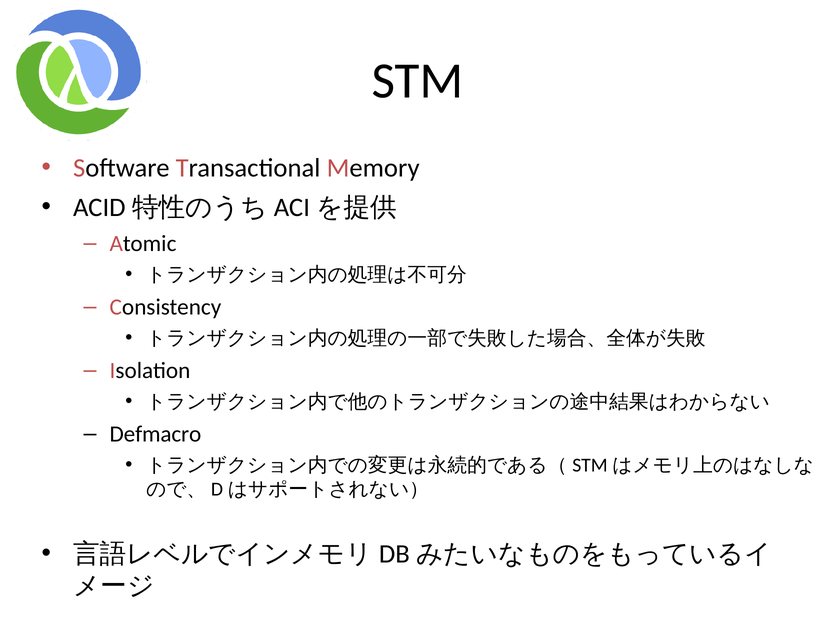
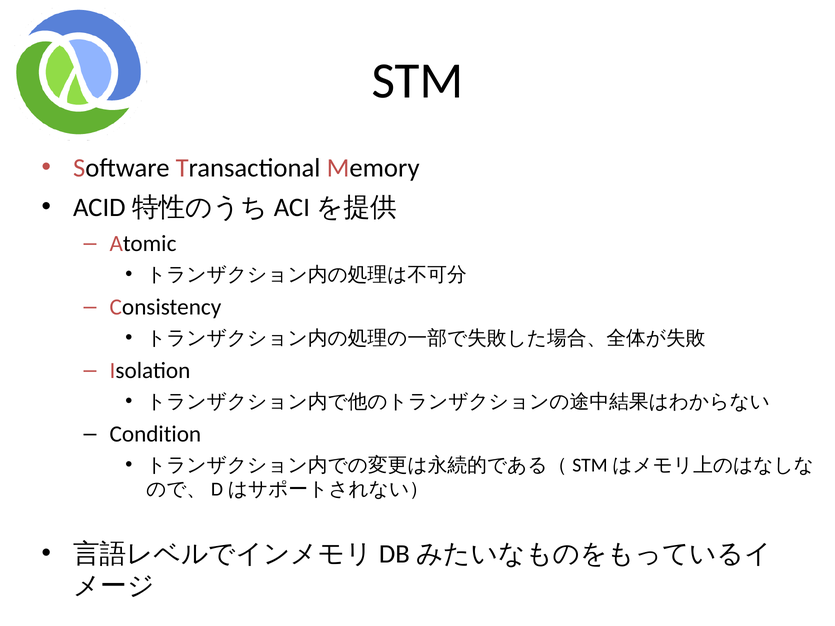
Defmacro: Defmacro -> Condition (155, 434)
